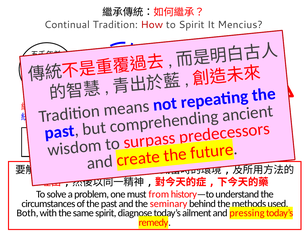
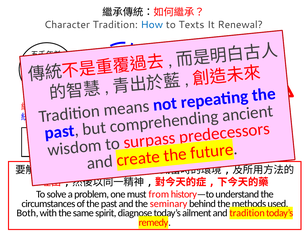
Continual: Continual -> Character (67, 25)
How colour: red -> blue (152, 25)
to Spirit: Spirit -> Texts (192, 25)
Mencius: Mencius -> Renewal (240, 25)
and pressing: pressing -> tradition (247, 212)
